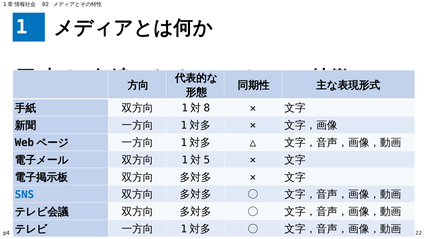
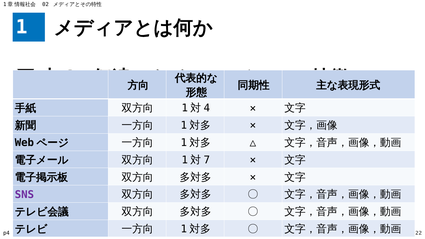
8: 8 -> 4 (207, 108)
5: 5 -> 7 (207, 160)
SNS colour: blue -> purple (24, 195)
